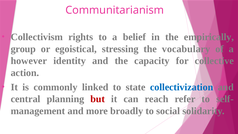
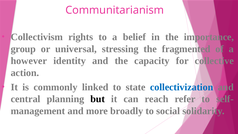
empirically: empirically -> importance (209, 37)
egoistical: egoistical -> universal (76, 49)
vocabulary: vocabulary -> fragmented (186, 49)
but colour: red -> black (98, 99)
